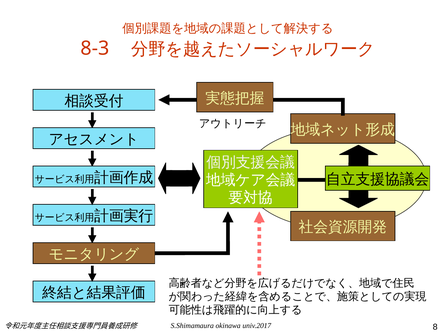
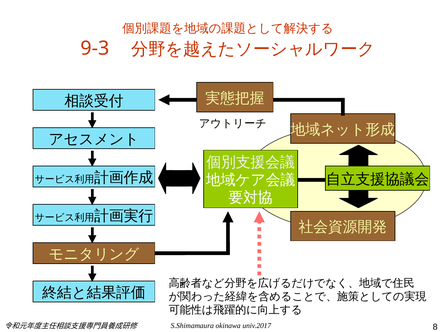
8-3: 8-3 -> 9-3 (95, 48)
